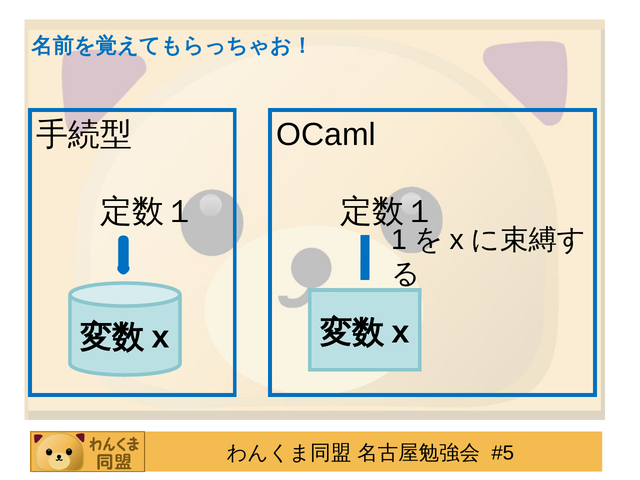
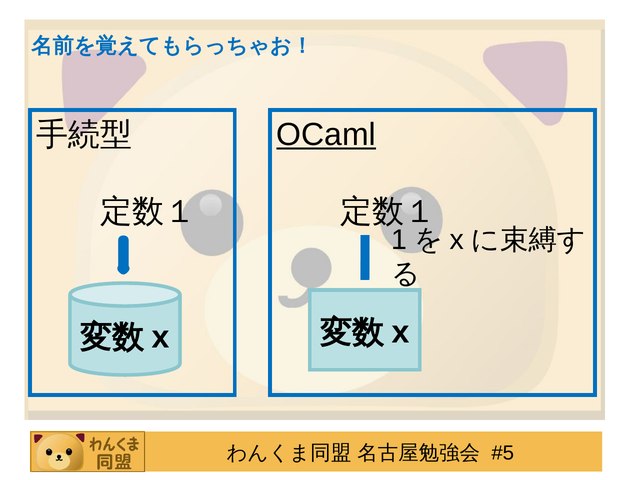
OCaml underline: none -> present (326, 135)
